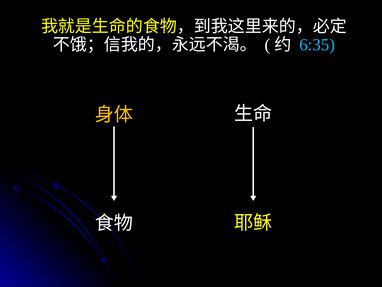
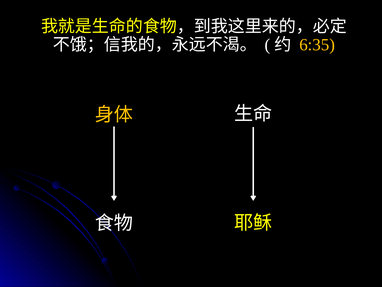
6:35 colour: light blue -> yellow (317, 45)
